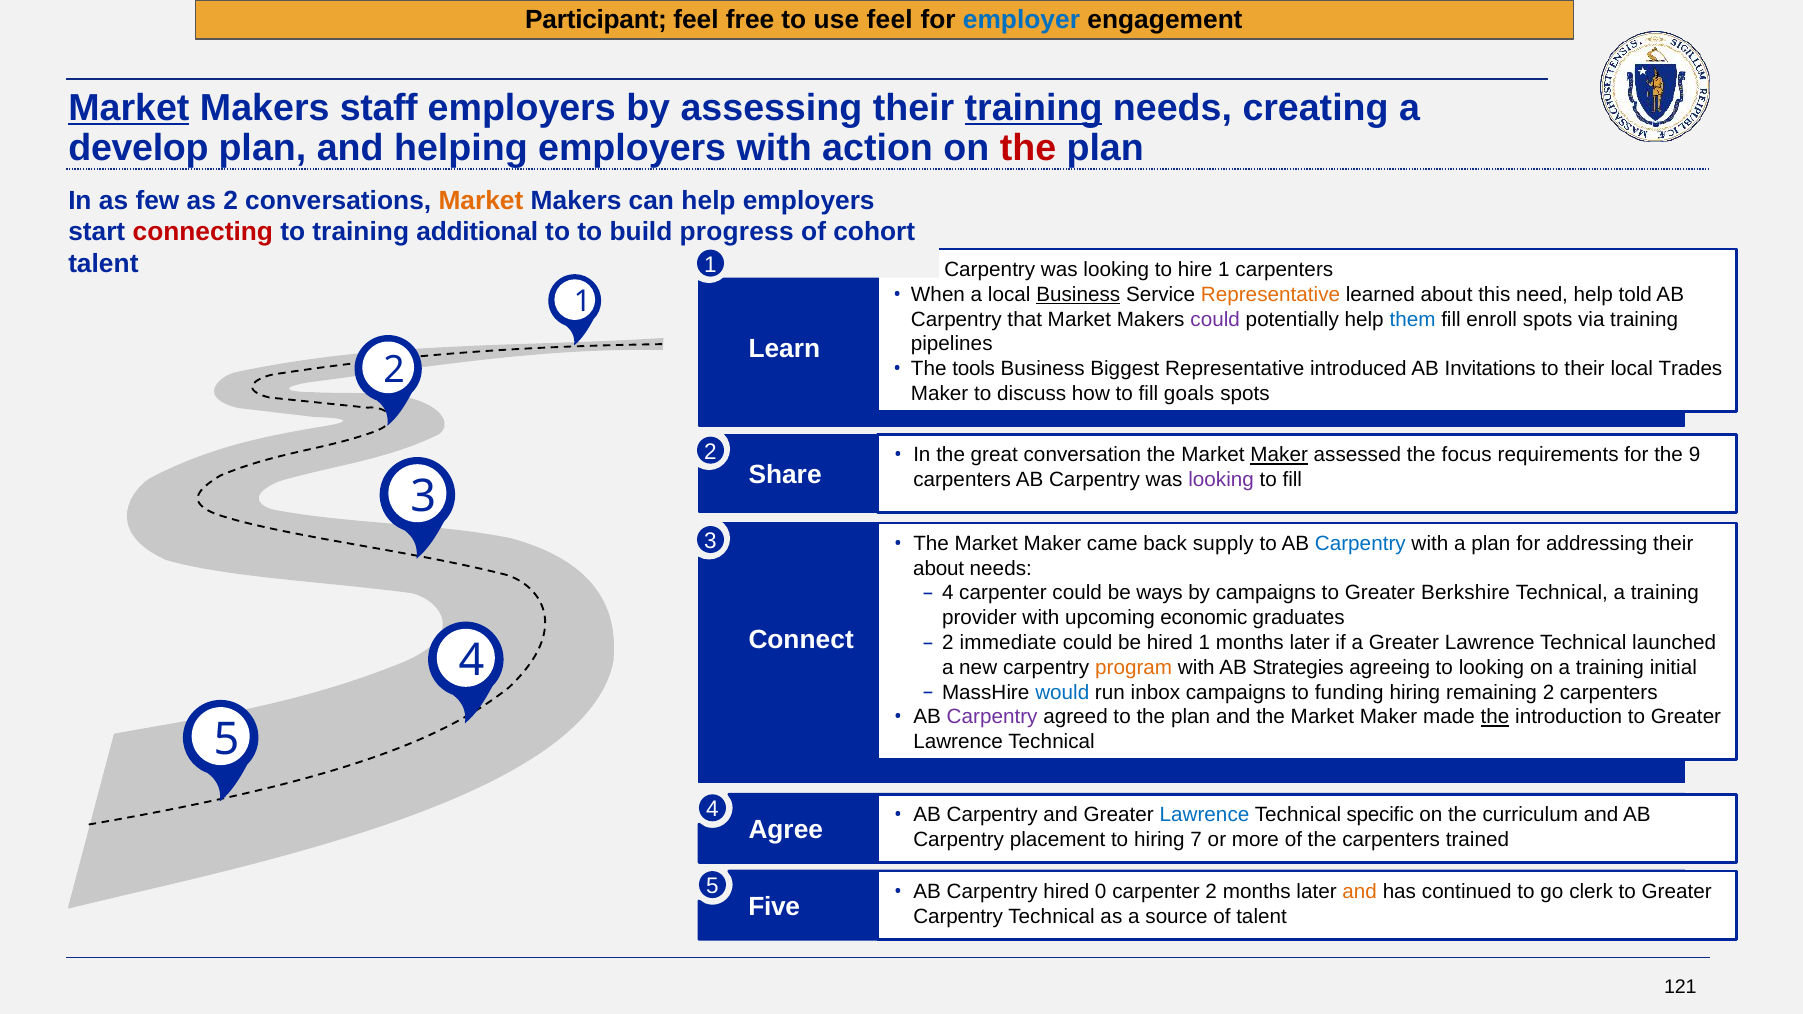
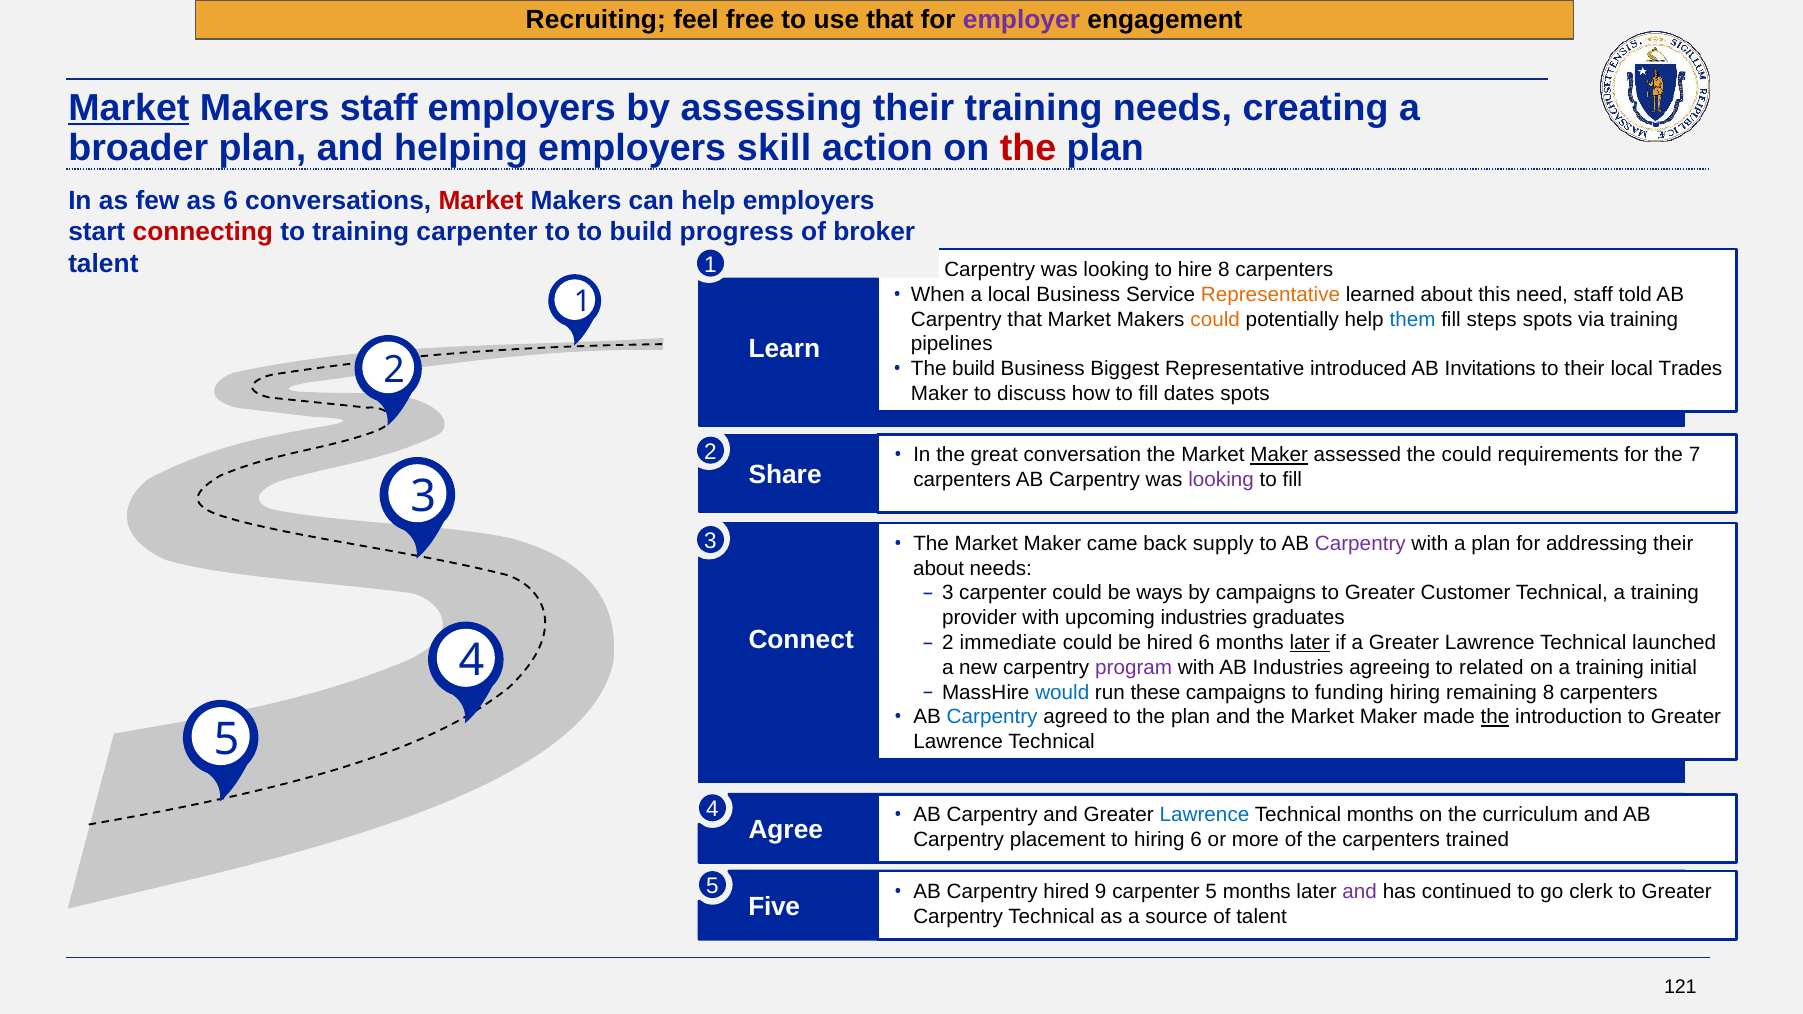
Participant: Participant -> Recruiting (596, 19)
use feel: feel -> that (890, 19)
employer colour: blue -> purple (1021, 19)
training underline: present -> none (1034, 108)
develop: develop -> broader (138, 149)
employers with: with -> skill (774, 149)
as 2: 2 -> 6 (231, 201)
Market colour: orange -> red (481, 201)
training additional: additional -> carpenter (477, 232)
cohort: cohort -> broker (874, 232)
hire 1: 1 -> 8 (1224, 270)
Business underline: present -> none (1078, 295)
need help: help -> staff (1593, 295)
could colour: purple -> orange (1215, 319)
enroll: enroll -> steps (1492, 319)
The tools: tools -> build (974, 369)
goals: goals -> dates (1189, 394)
the focus: focus -> could (1467, 455)
9: 9 -> 7 (1695, 455)
Carpentry colour: blue -> purple (1360, 544)
4: 4 -> 3 (948, 593)
Berkshire: Berkshire -> Customer (1466, 593)
upcoming economic: economic -> industries (1204, 618)
hired 1: 1 -> 6 (1204, 643)
later underline: none -> present (1310, 643)
program colour: orange -> purple (1134, 668)
AB Strategies: Strategies -> Industries (1298, 668)
to looking: looking -> related (1491, 668)
inbox: inbox -> these (1156, 692)
remaining 2: 2 -> 8 (1549, 692)
Carpentry colour: purple -> blue (992, 717)
Technical specific: specific -> months (1380, 815)
hiring 7: 7 -> 6 (1196, 840)
0: 0 -> 9 (1101, 892)
carpenter 2: 2 -> 5 (1211, 892)
and colour: orange -> purple (1360, 892)
